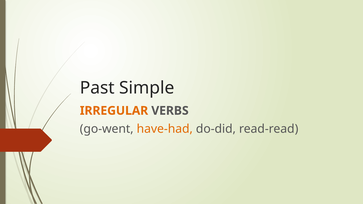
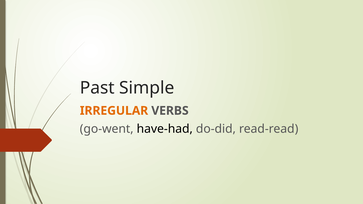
have-had colour: orange -> black (165, 129)
